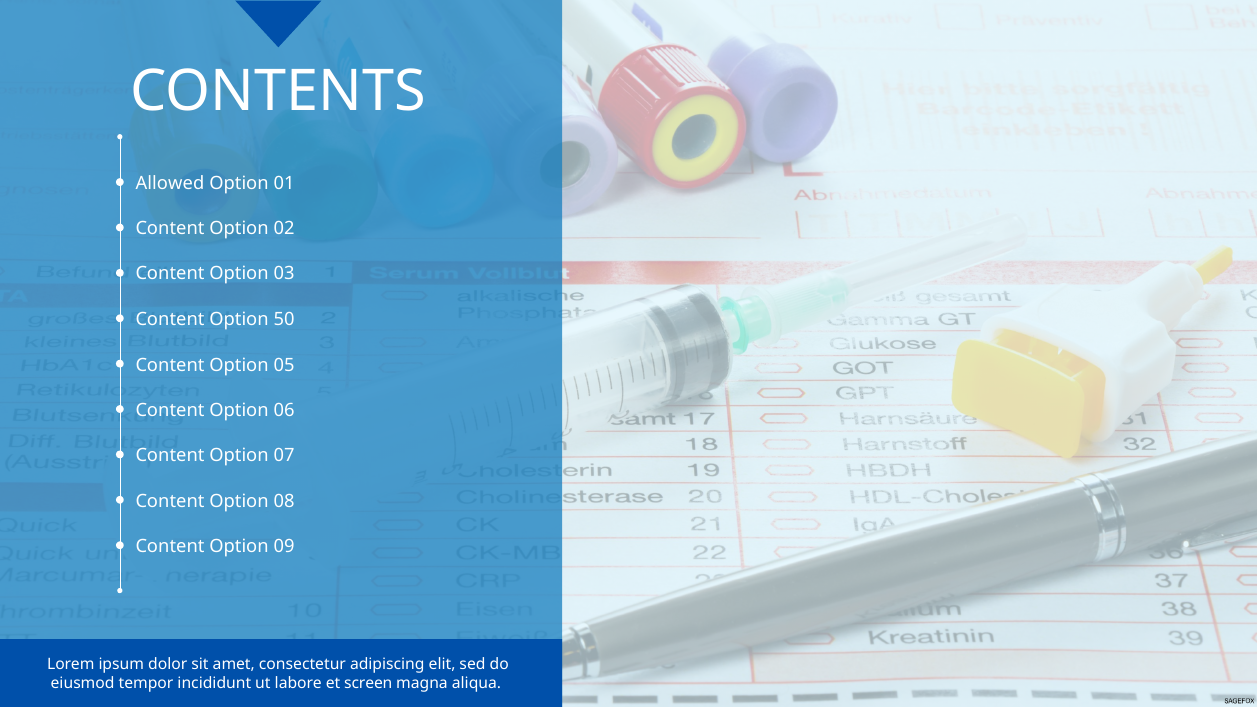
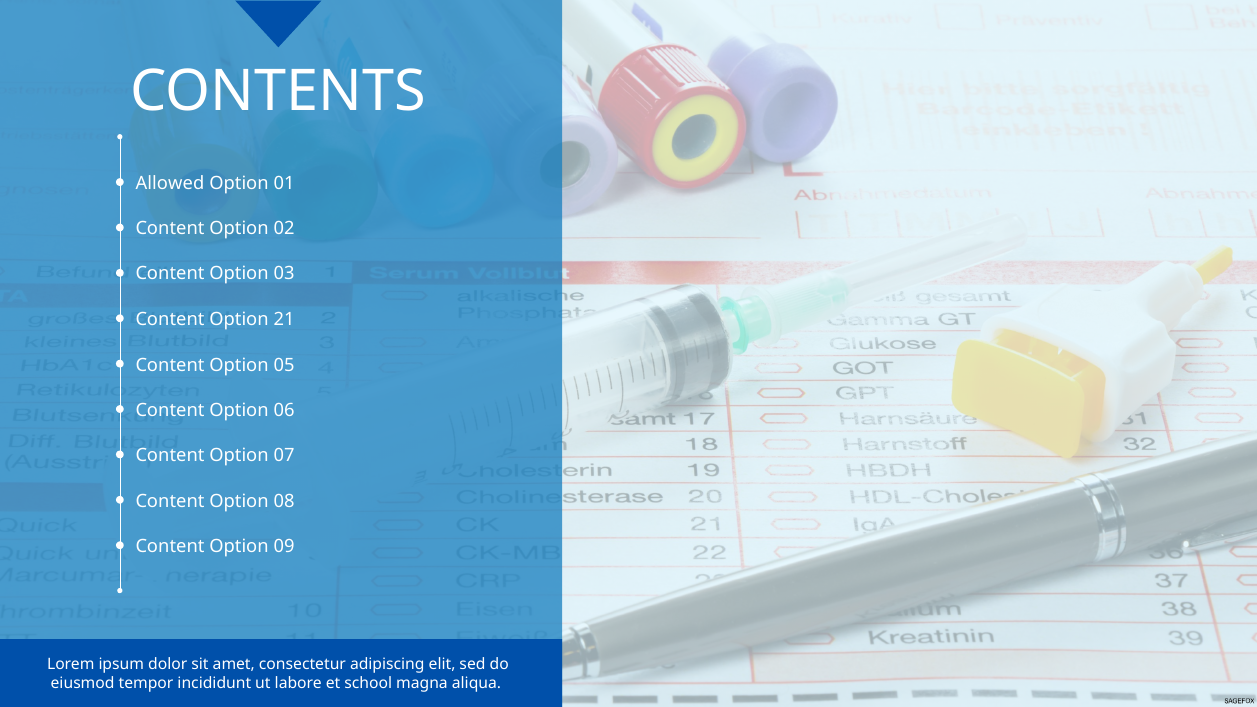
50: 50 -> 21 (284, 320)
screen: screen -> school (368, 683)
